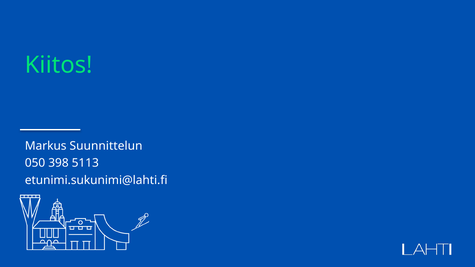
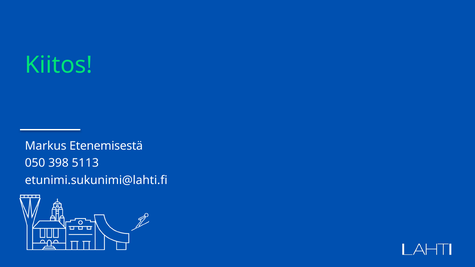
Suunnittelun: Suunnittelun -> Etenemisestä (106, 146)
